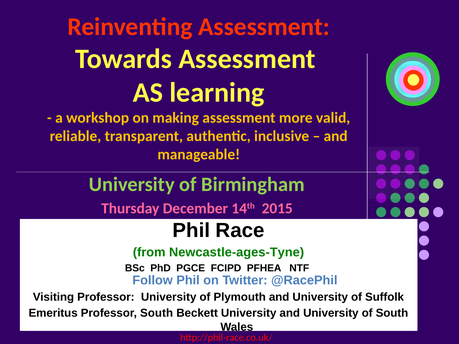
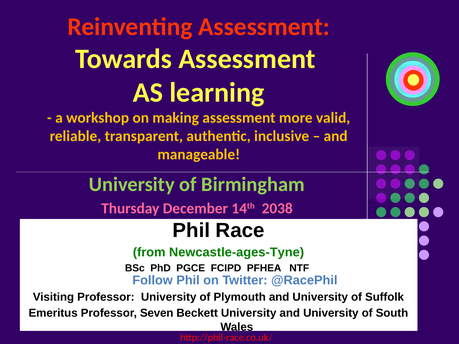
2015: 2015 -> 2038 (277, 209)
Professor South: South -> Seven (157, 313)
